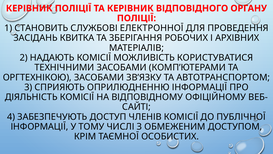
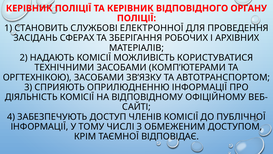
КВИТКА: КВИТКА -> СФЕРАХ (77, 38)
ОСОБИСТИХ: ОСОБИСТИХ -> ВІДПОВІДАЄ (170, 136)
